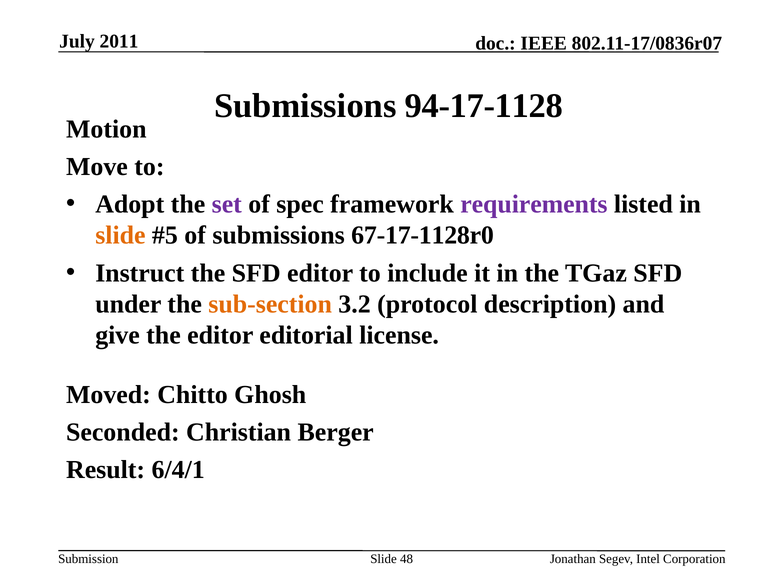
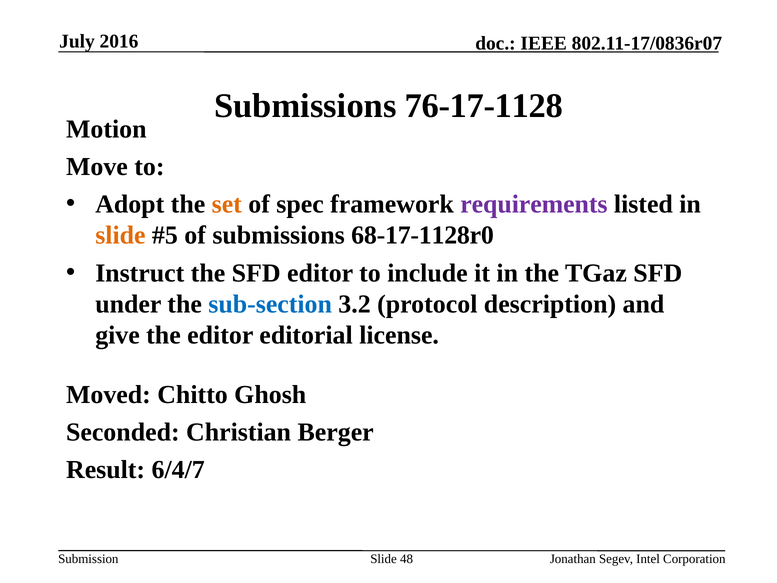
2011: 2011 -> 2016 (119, 41)
94-17-1128: 94-17-1128 -> 76-17-1128 (484, 106)
set colour: purple -> orange (227, 204)
67-17-1128r0: 67-17-1128r0 -> 68-17-1128r0 (423, 235)
sub-section colour: orange -> blue (270, 304)
6/4/1: 6/4/1 -> 6/4/7 (178, 470)
